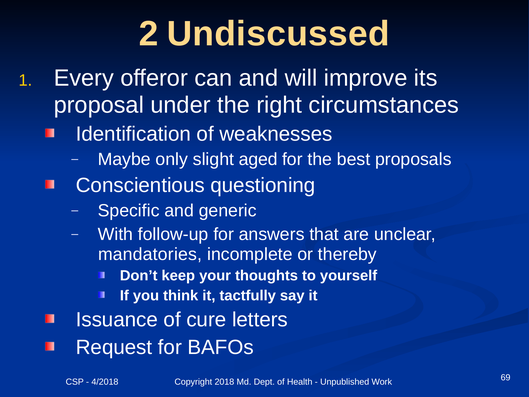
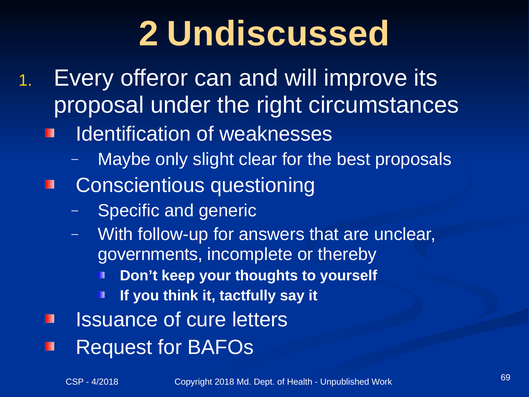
aged: aged -> clear (258, 159)
mandatories: mandatories -> governments (150, 254)
